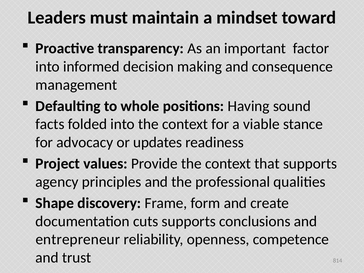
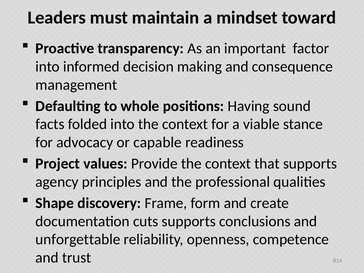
updates: updates -> capable (157, 142)
entrepreneur: entrepreneur -> unforgettable (78, 239)
